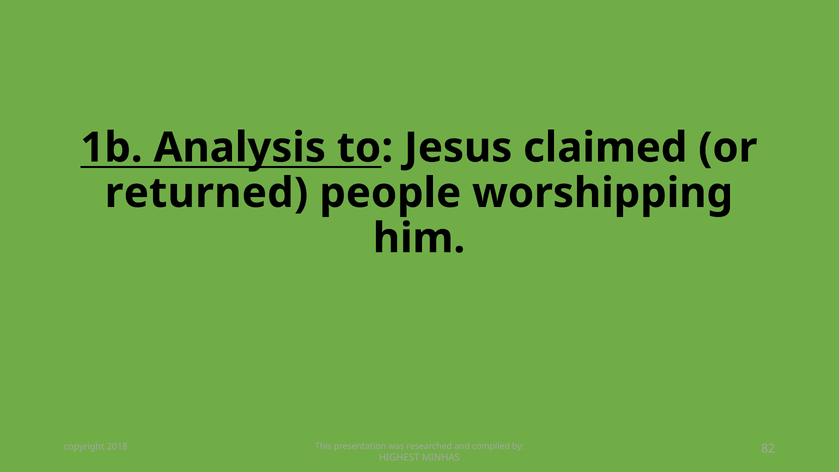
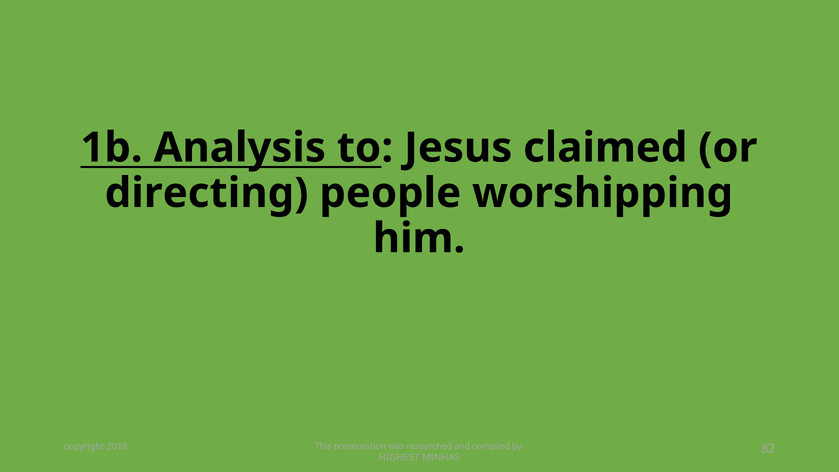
returned: returned -> directing (207, 193)
